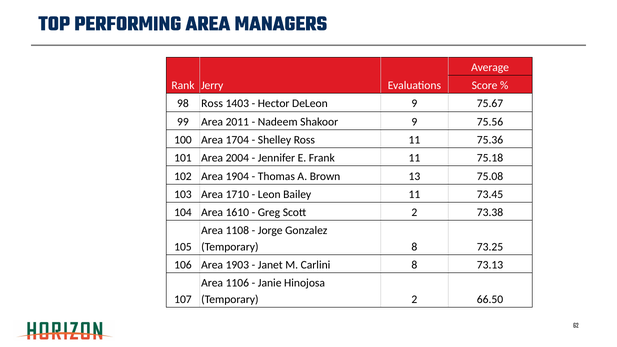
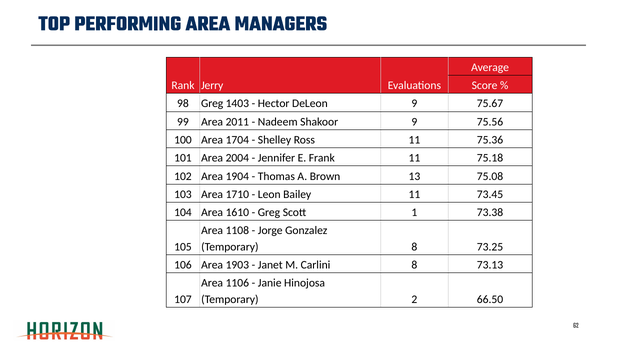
98 Ross: Ross -> Greg (212, 104)
Scott 2: 2 -> 1 (414, 213)
